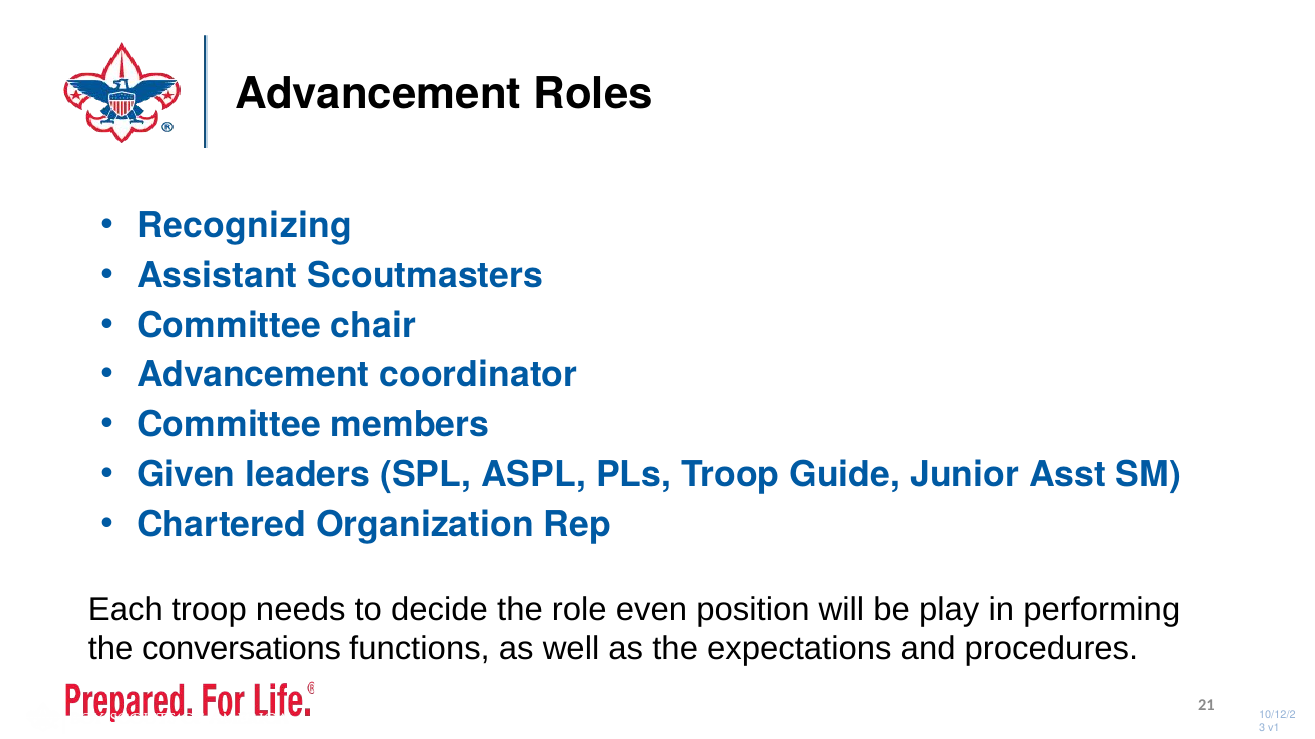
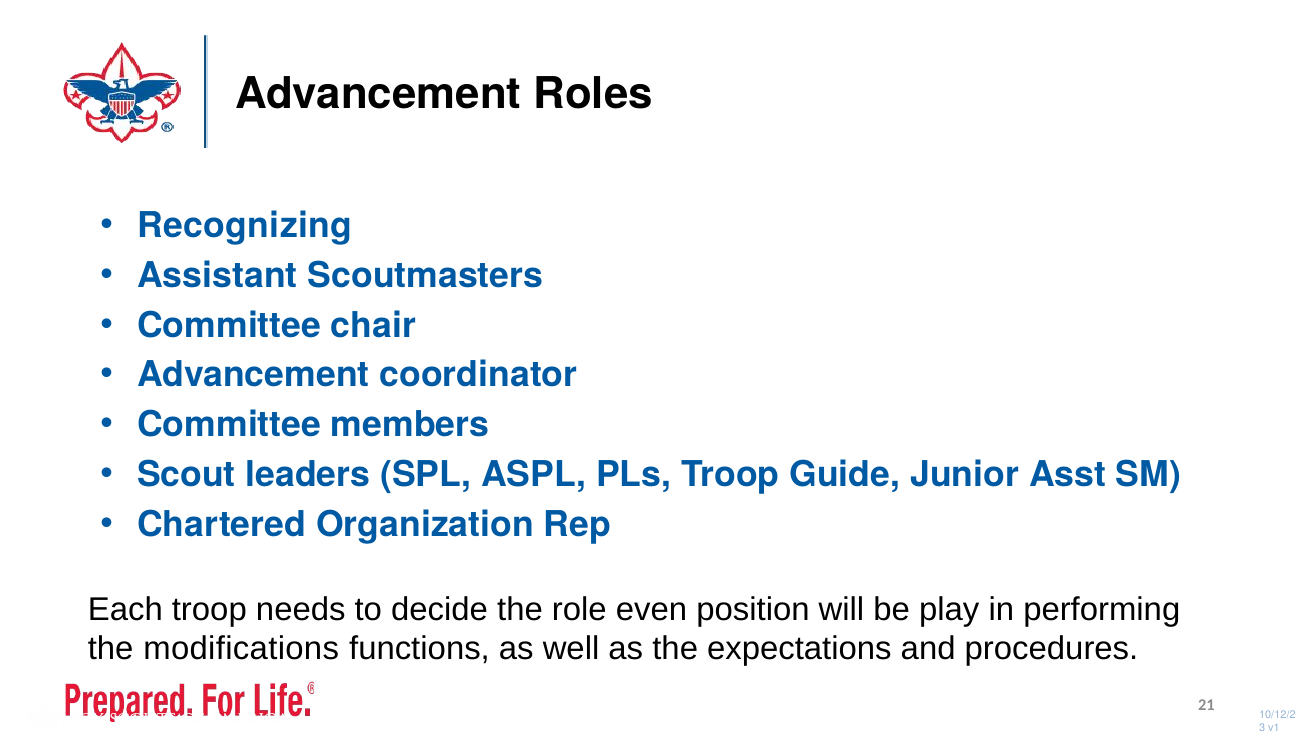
Given: Given -> Scout (186, 475)
conversations: conversations -> modifications (241, 649)
